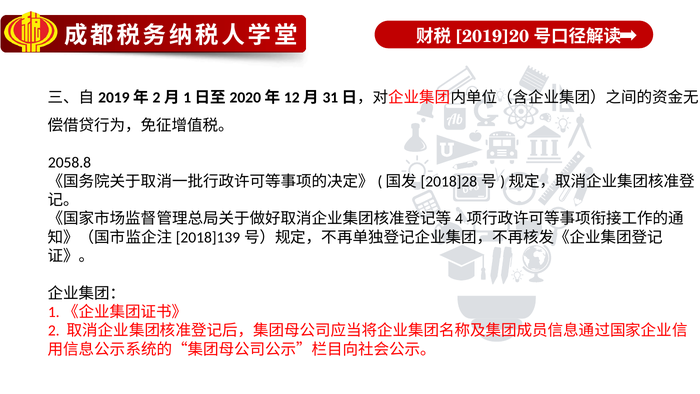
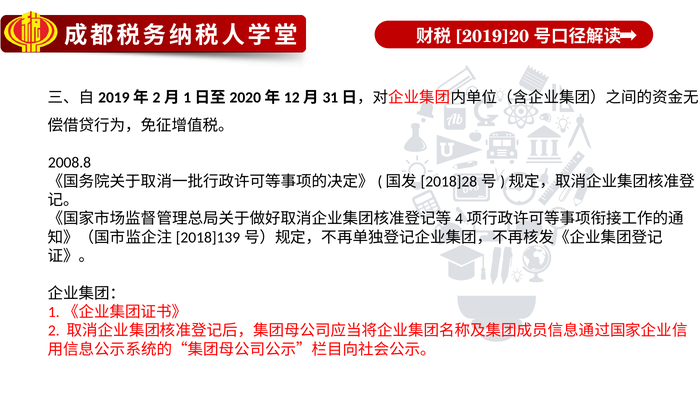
2058.8: 2058.8 -> 2008.8 (70, 163)
